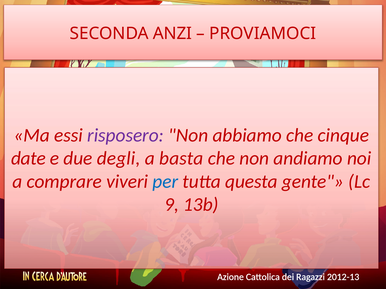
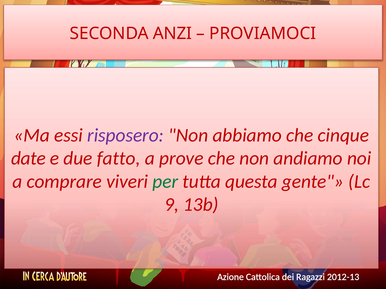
degli: degli -> fatto (119, 159)
basta: basta -> prove (181, 159)
per colour: blue -> green (165, 182)
